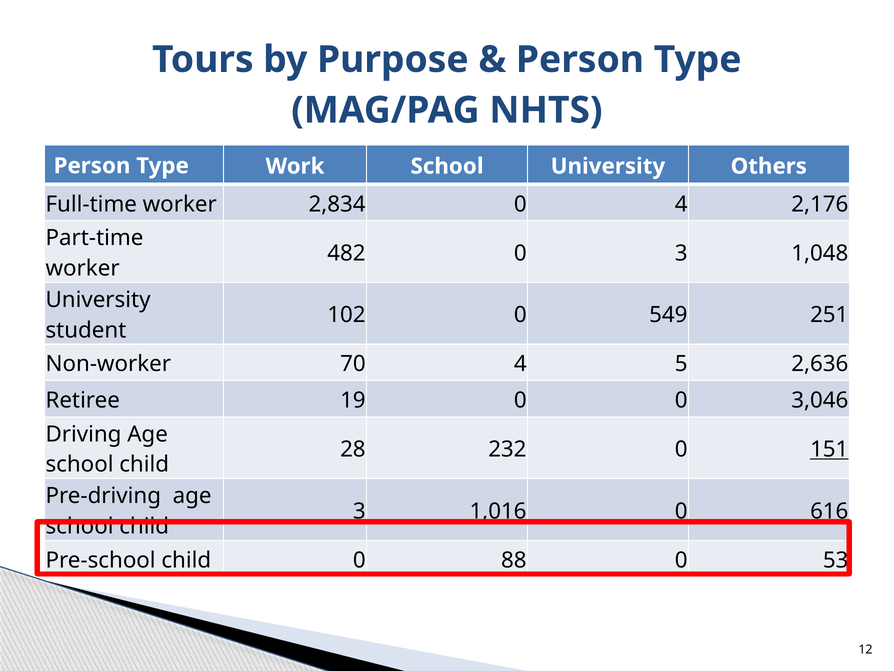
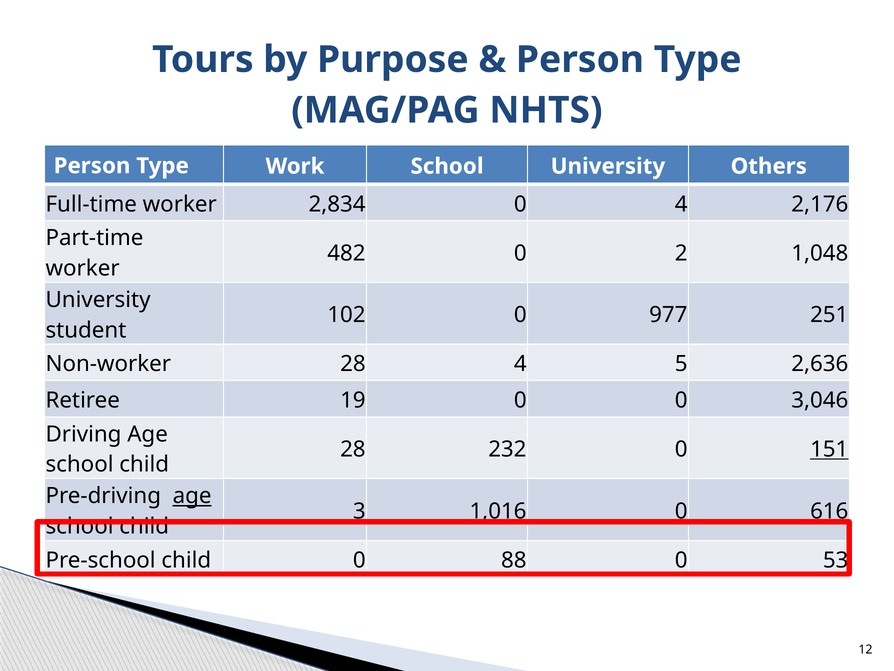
0 3: 3 -> 2 (681, 253)
549: 549 -> 977 (668, 315)
Non-worker 70: 70 -> 28 (353, 364)
age underline: none -> present (192, 496)
